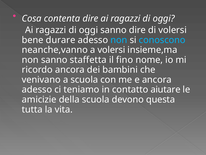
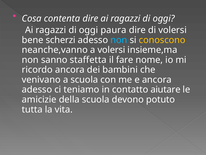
oggi sanno: sanno -> paura (113, 30)
durare: durare -> scherzi (61, 40)
conoscono colour: light blue -> yellow (162, 40)
fino: fino -> fare (125, 60)
questa: questa -> potuto (161, 99)
